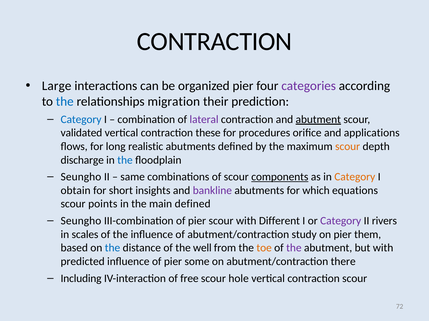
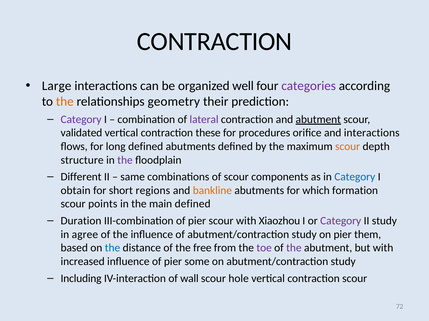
organized pier: pier -> well (243, 86)
the colour: blue -> orange (65, 102)
migration: migration -> geometry (174, 102)
Category colour: blue -> purple (81, 120)
and applications: applications -> interactions (372, 133)
long realistic: realistic -> defined (146, 147)
discharge: discharge -> structure (82, 160)
the colour: blue -> purple (125, 160)
Seungho: Seungho -> Different (81, 177)
components underline: present -> none (280, 177)
Category colour: orange -> blue (355, 177)
insights: insights -> regions (153, 191)
bankline colour: purple -> orange (212, 191)
equations: equations -> formation (355, 191)
Seungho: Seungho -> Duration (81, 221)
Different: Different -> Xiaozhou (279, 221)
II rivers: rivers -> study (384, 221)
scales: scales -> agree (85, 235)
well: well -> free (202, 248)
toe colour: orange -> purple (264, 248)
predicted: predicted -> increased (83, 262)
on abutment/contraction there: there -> study (343, 262)
free: free -> wall (189, 279)
